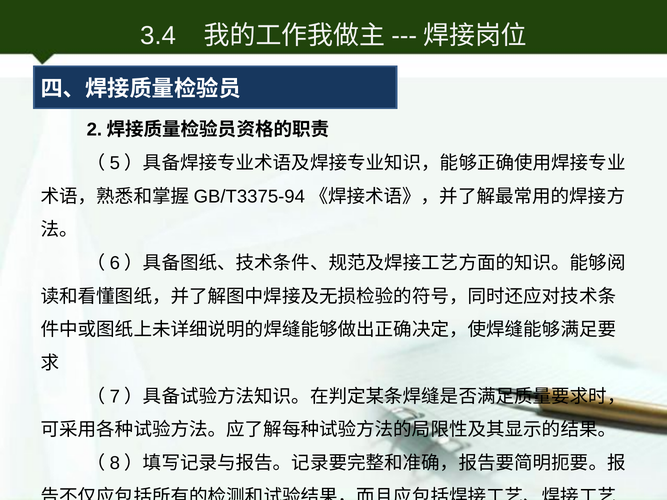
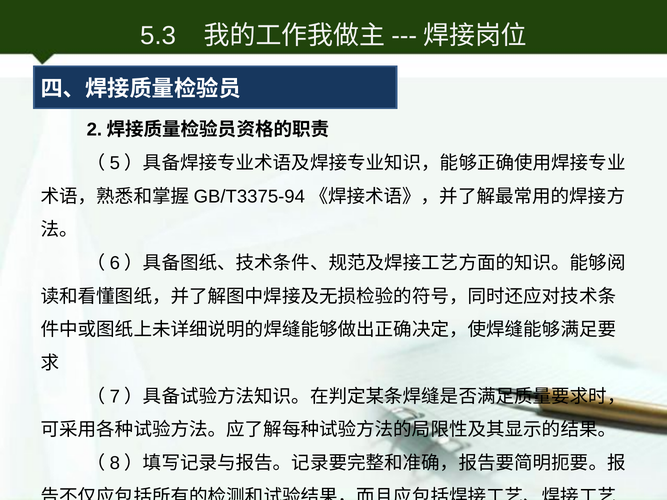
3.4: 3.4 -> 5.3 (158, 35)
